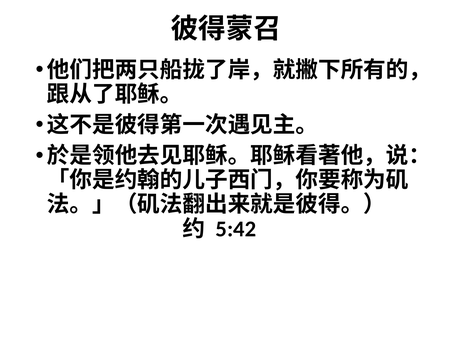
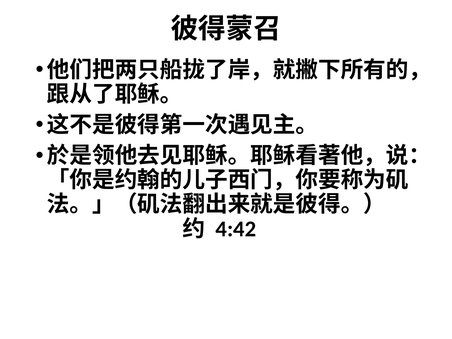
5:42: 5:42 -> 4:42 (236, 229)
